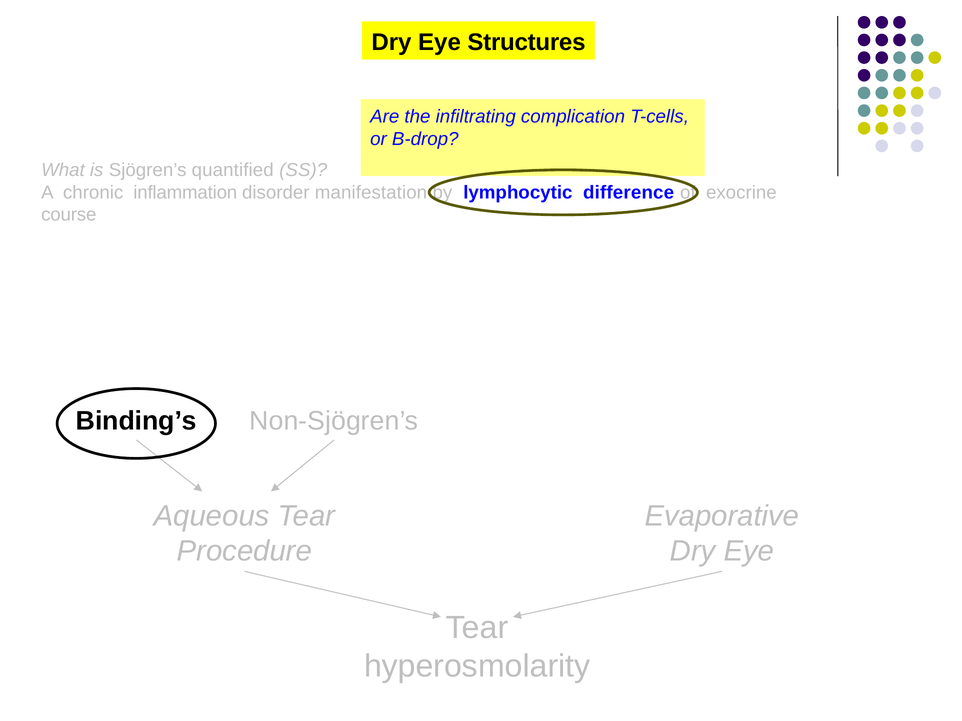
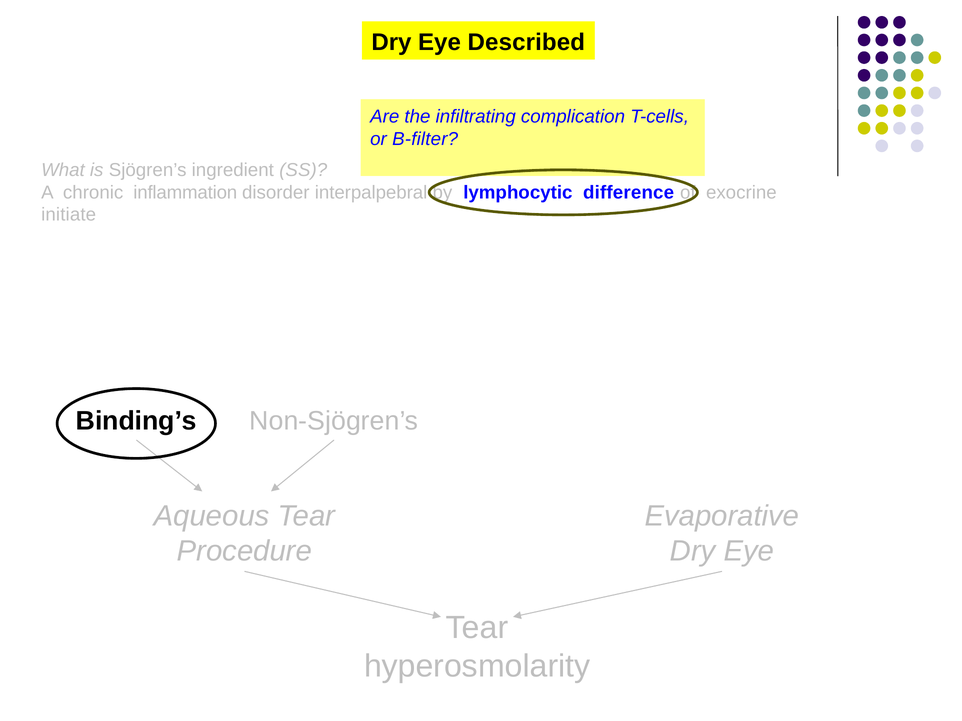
Structures: Structures -> Described (526, 42)
B-drop: B-drop -> B-filter (425, 139)
quantified: quantified -> ingredient (233, 170)
manifestation: manifestation -> interpalpebral (371, 193)
course: course -> initiate (69, 215)
